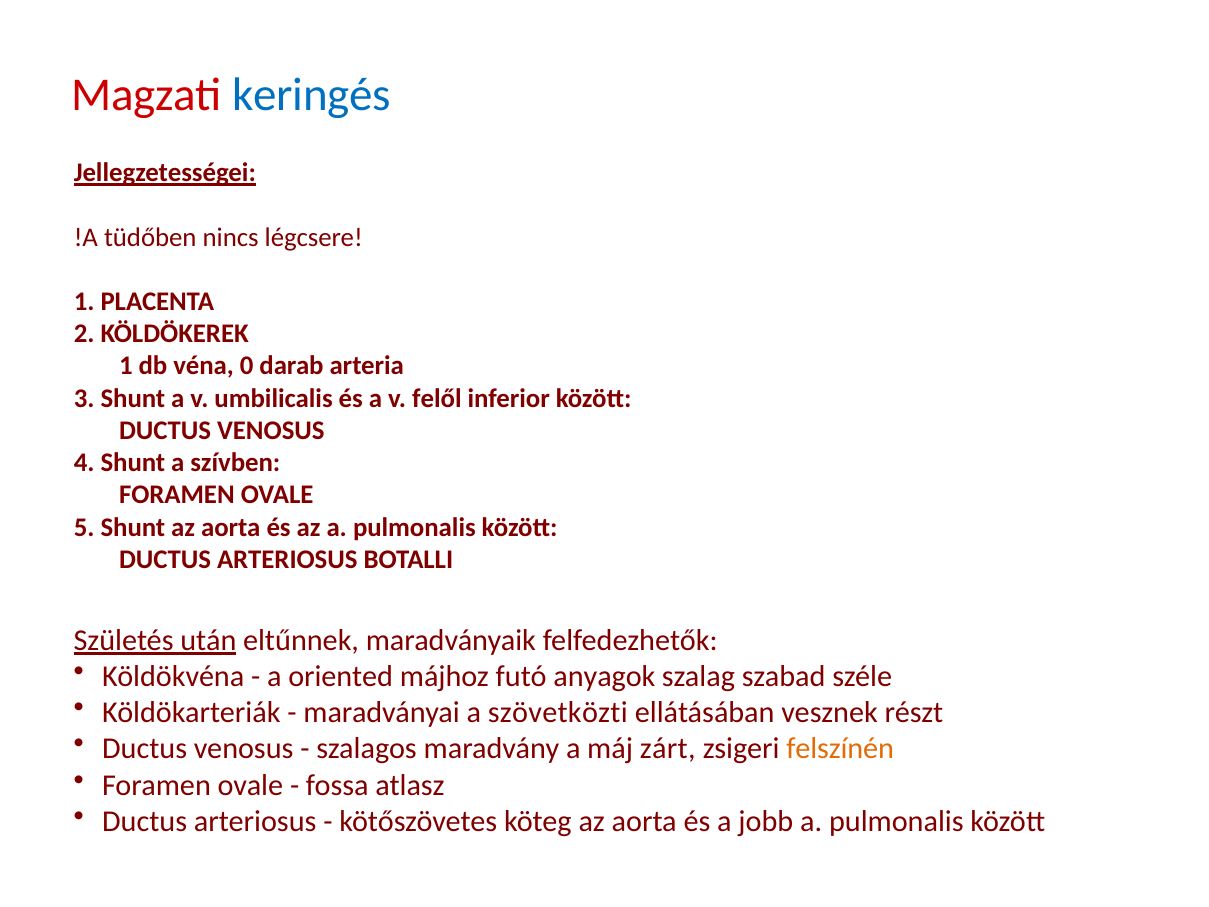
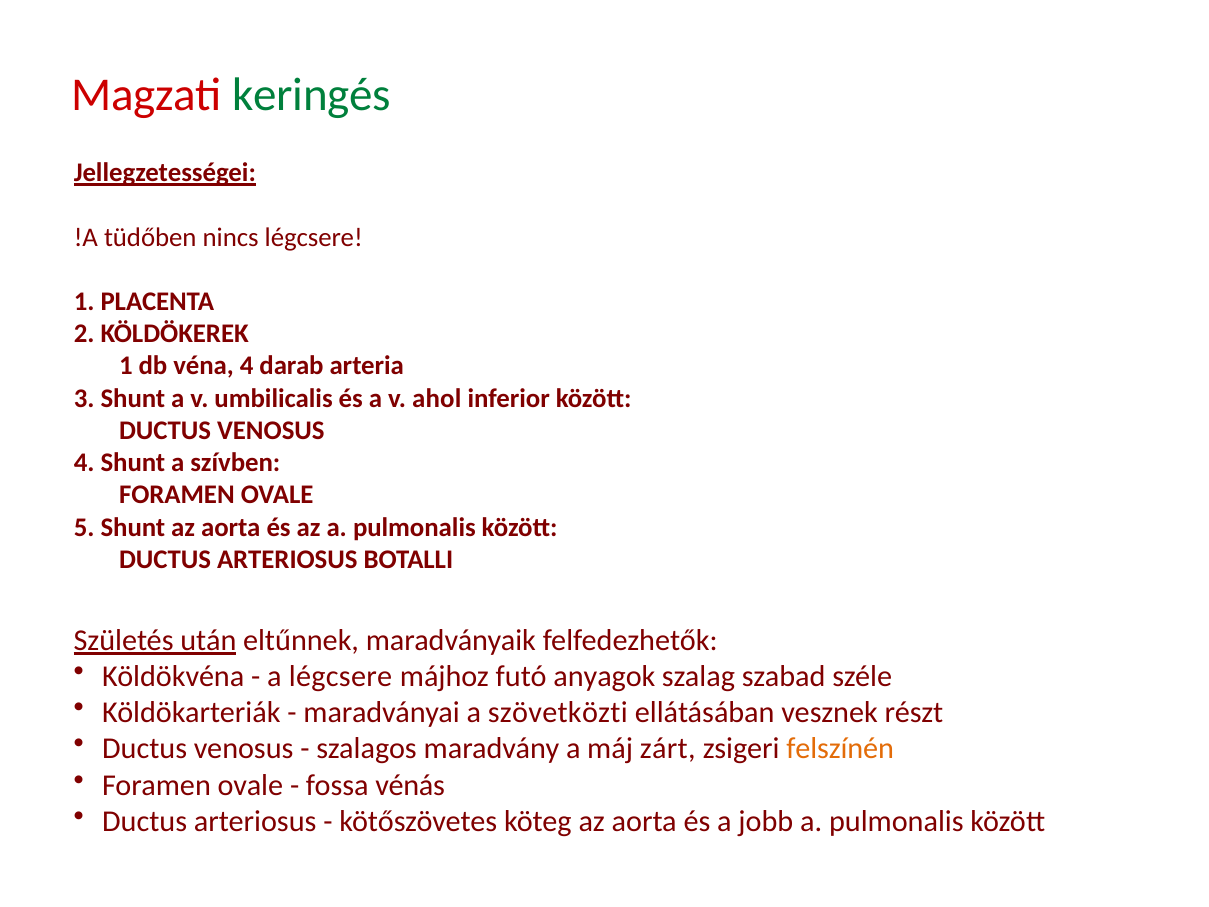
keringés colour: blue -> green (312, 95)
véna 0: 0 -> 4 (247, 366)
felől: felől -> ahol (437, 398)
a oriented: oriented -> légcsere (340, 676)
atlasz: atlasz -> vénás (410, 785)
